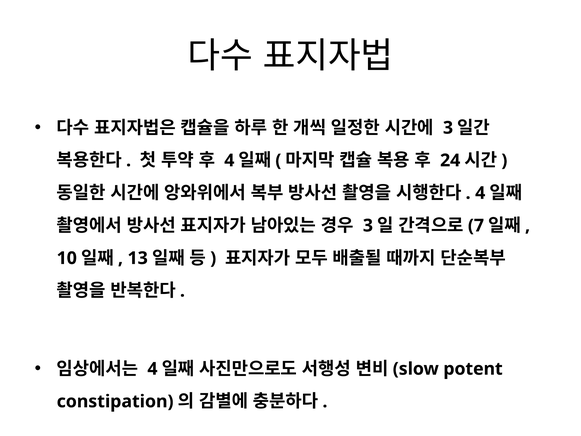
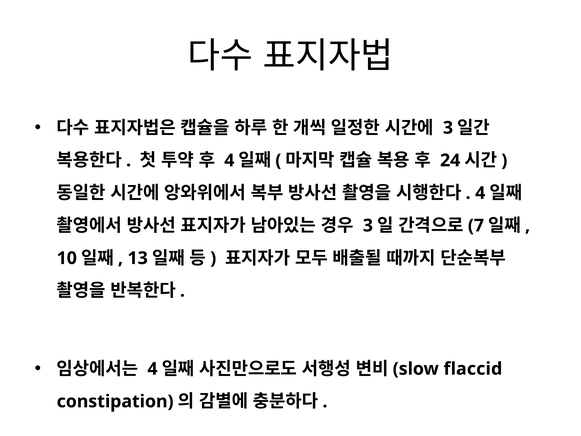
potent: potent -> flaccid (473, 369)
